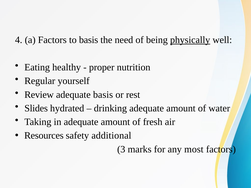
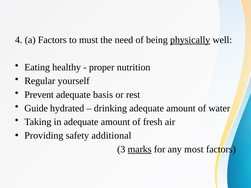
to basis: basis -> must (89, 40)
Review: Review -> Prevent (39, 95)
Slides: Slides -> Guide (36, 108)
Resources: Resources -> Providing (44, 136)
marks underline: none -> present (140, 149)
